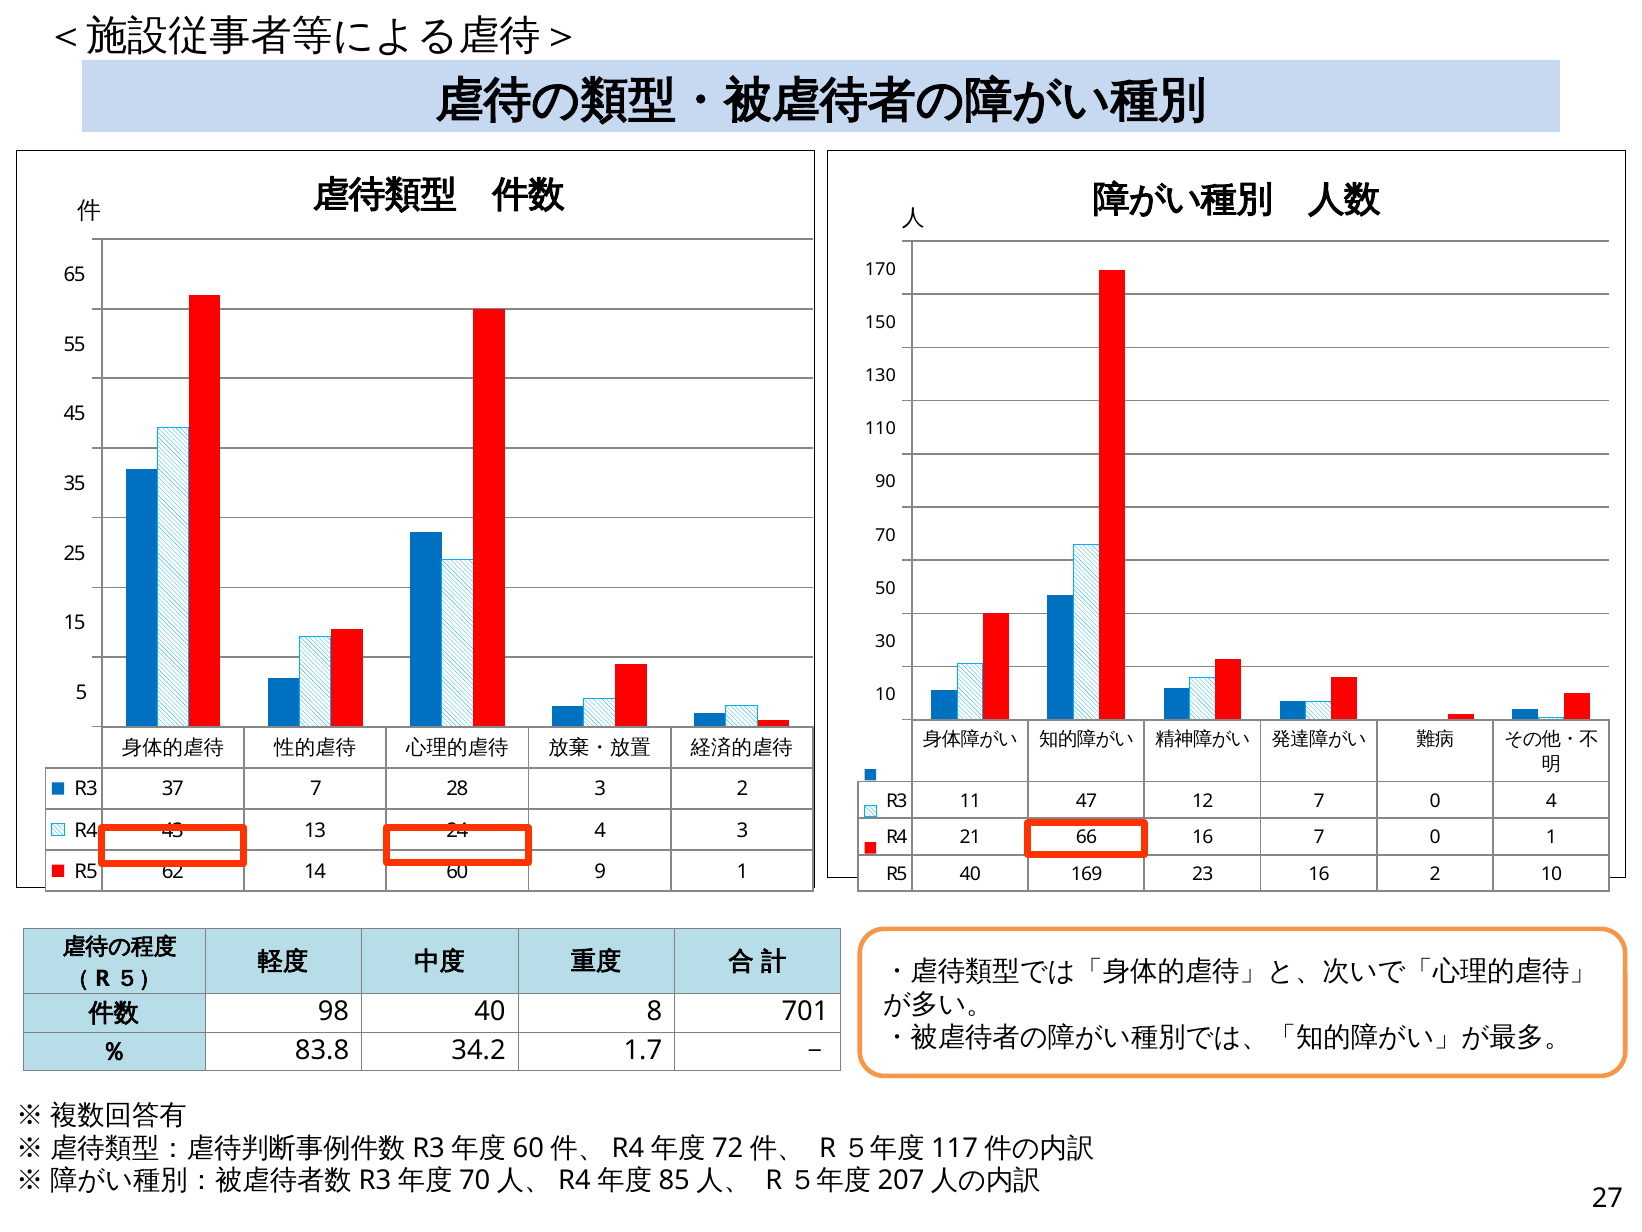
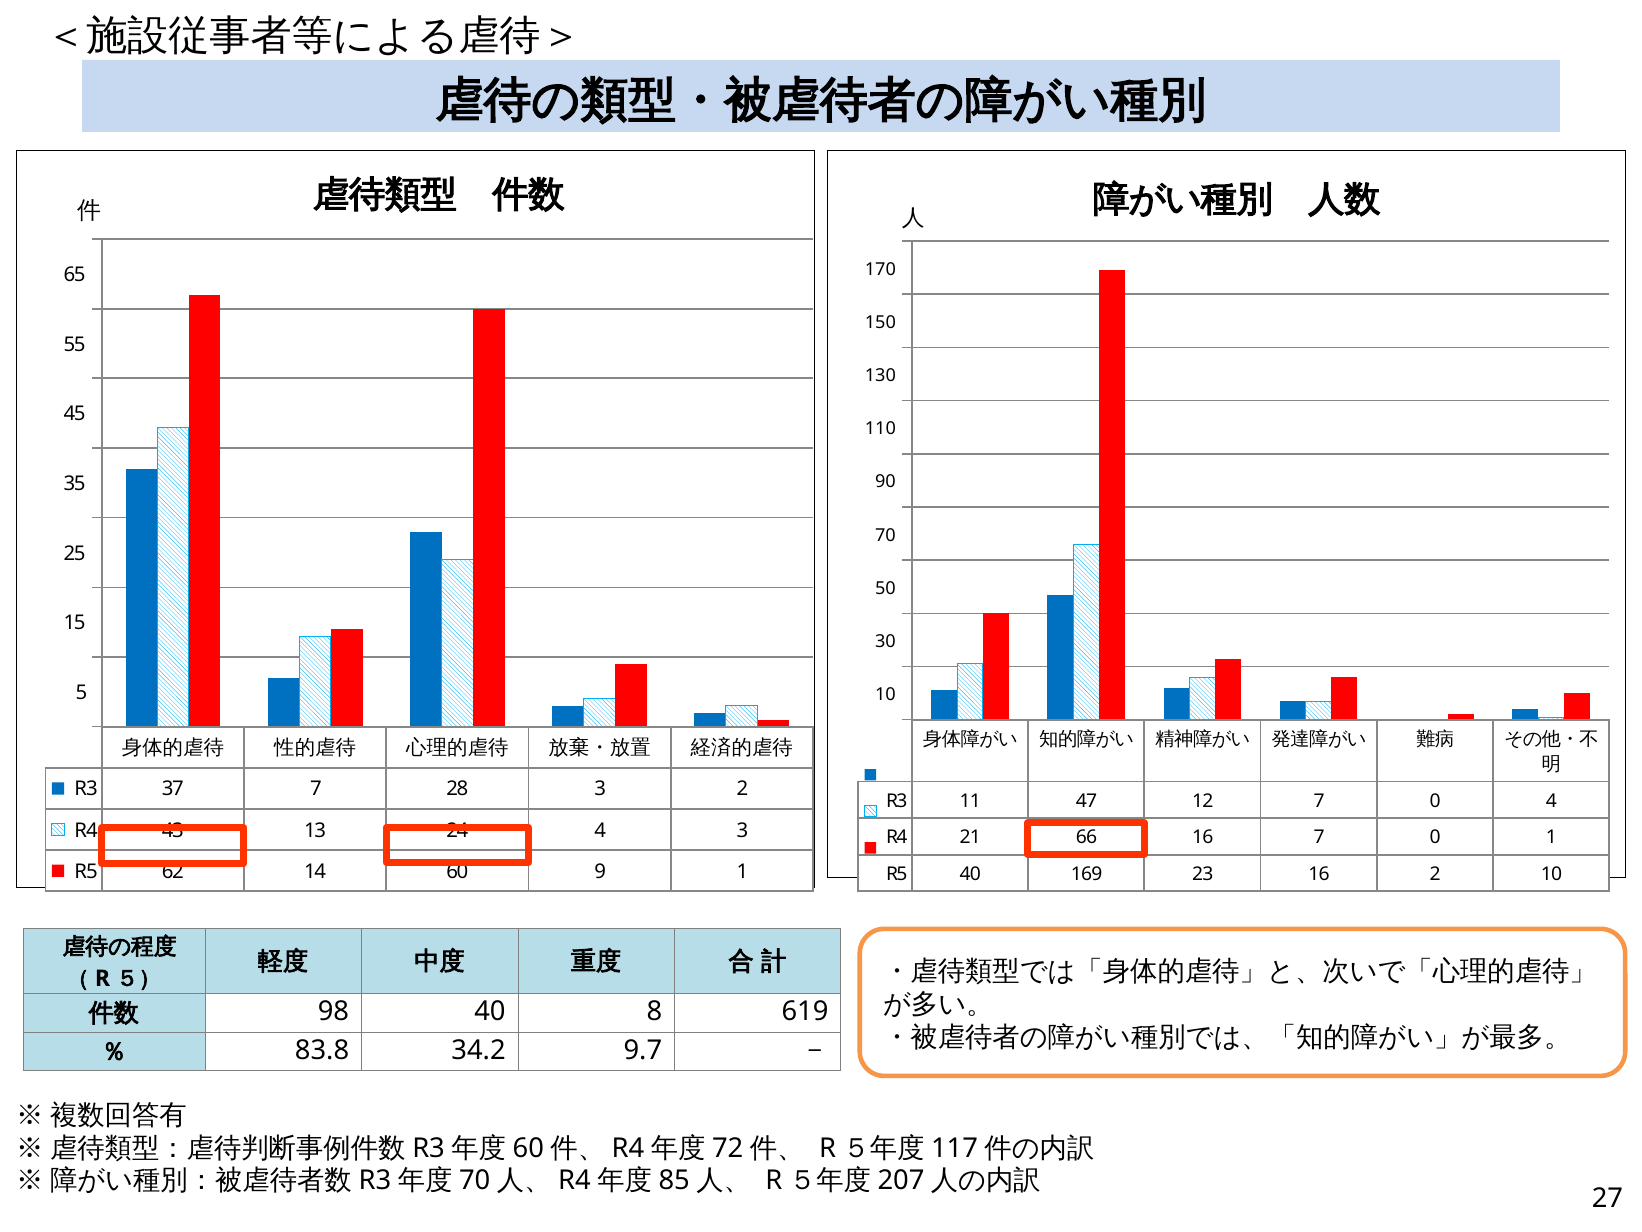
701: 701 -> 619 (805, 1011)
1.7: 1.7 -> 9.7 (643, 1050)
